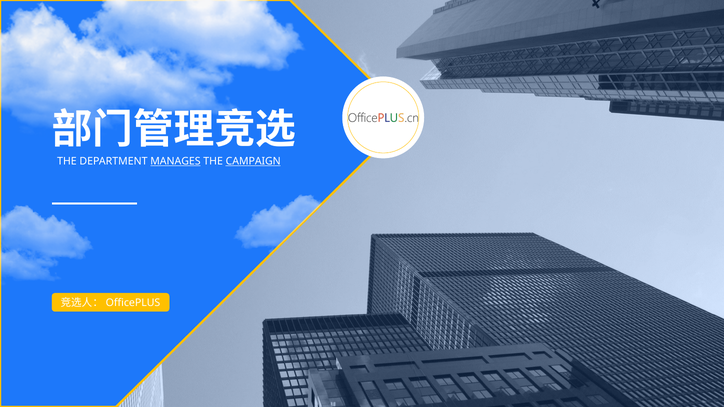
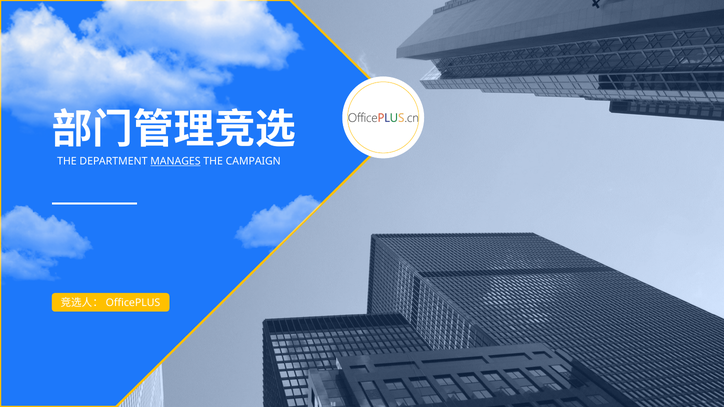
CAMPAIGN underline: present -> none (253, 161)
